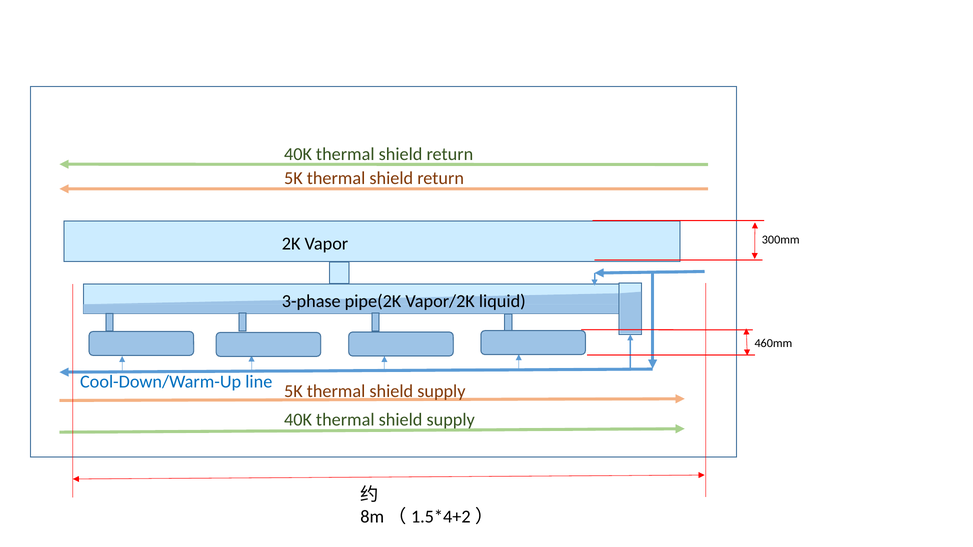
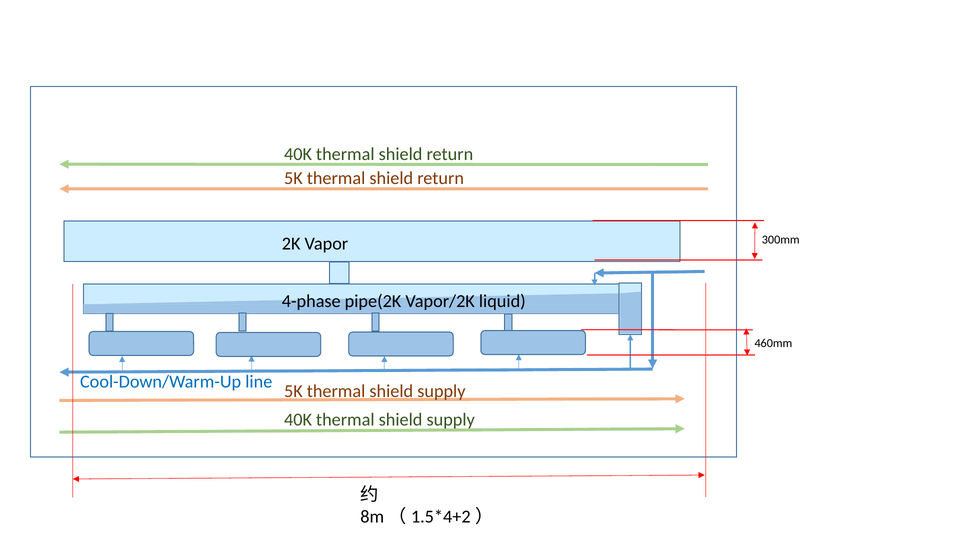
3-phase: 3-phase -> 4-phase (311, 302)
